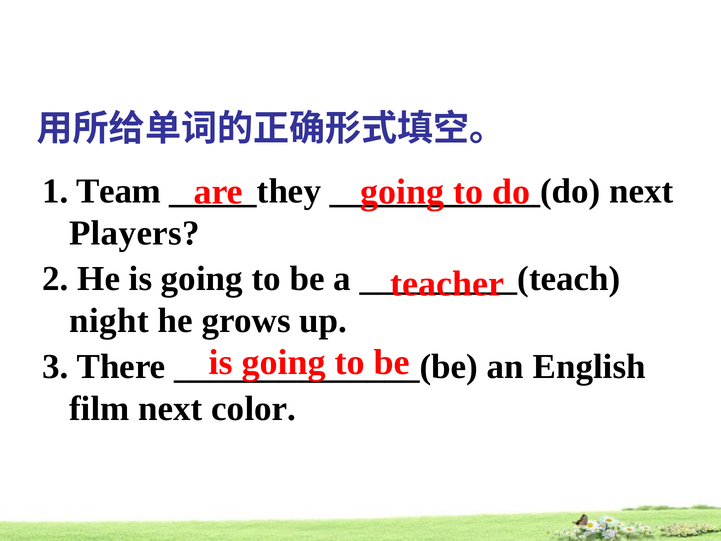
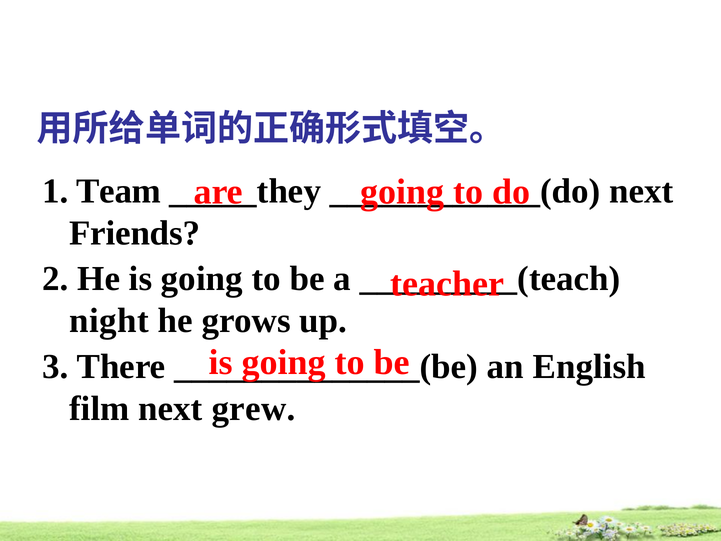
Players: Players -> Friends (135, 233)
color: color -> grew (254, 408)
